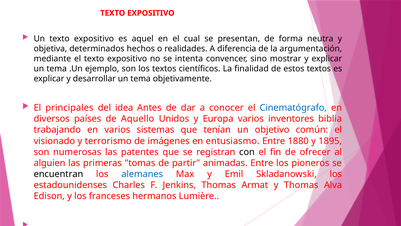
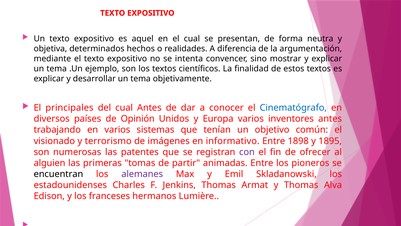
del idea: idea -> cual (124, 108)
Aquello: Aquello -> Opinión (138, 119)
inventores biblia: biblia -> antes (330, 119)
entusiasmo: entusiasmo -> informativo (233, 141)
1880: 1880 -> 1898 (298, 141)
con colour: black -> purple (247, 152)
alemanes colour: blue -> purple (142, 174)
